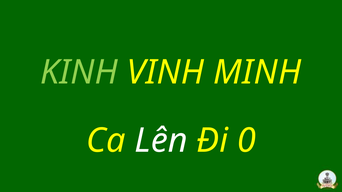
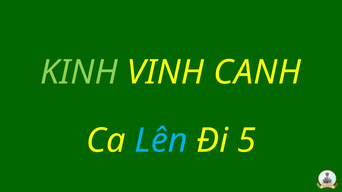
MINH: MINH -> CANH (257, 73)
Lên colour: white -> light blue (161, 141)
0: 0 -> 5 (246, 141)
